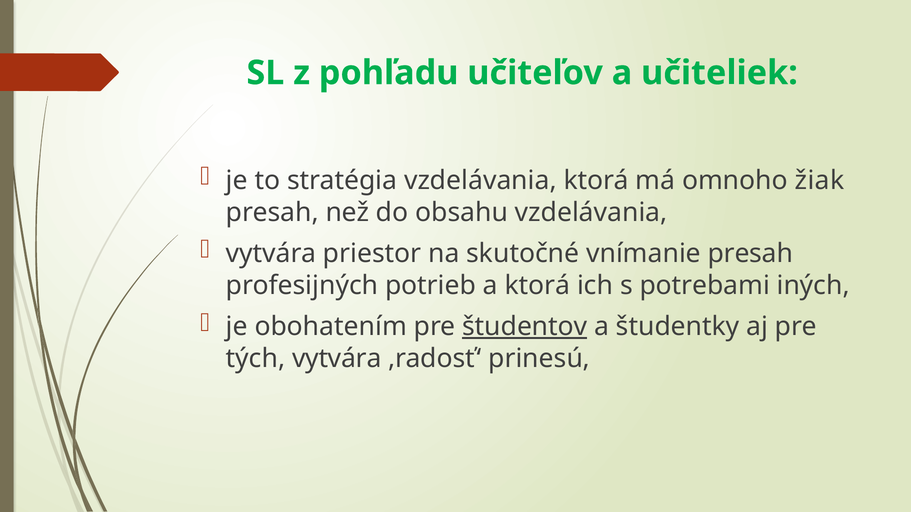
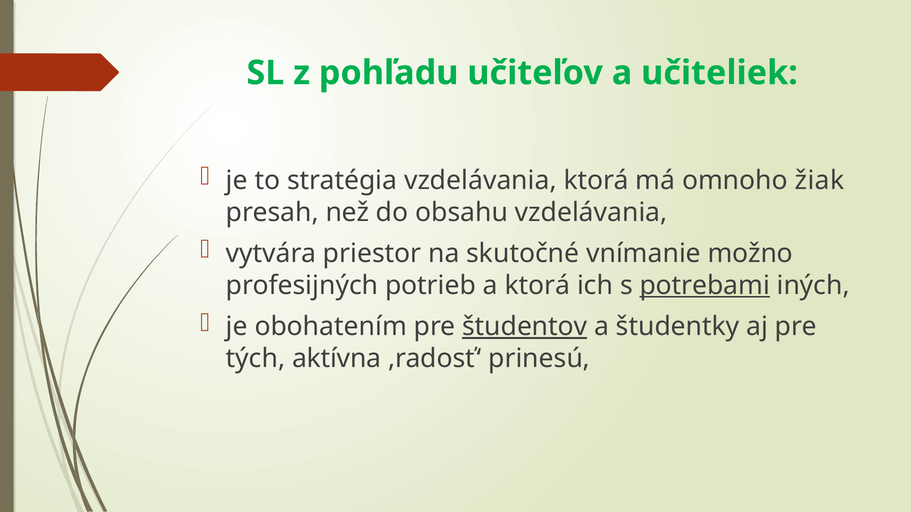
vnímanie presah: presah -> možno (750, 254)
potrebami underline: none -> present (705, 286)
tých vytvára: vytvára -> aktívna (337, 359)
